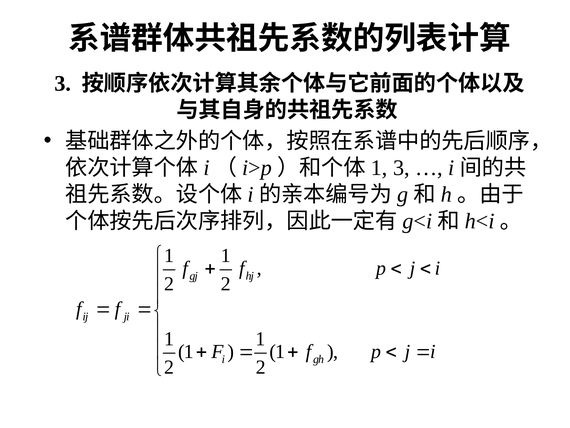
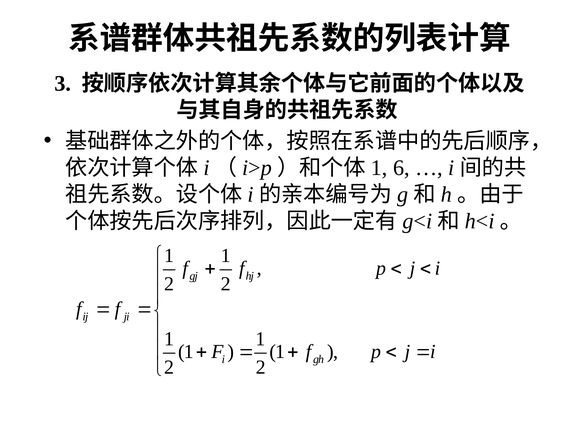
3: 3 -> 6 (401, 168)
